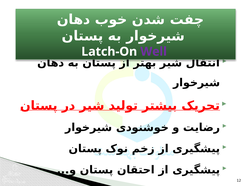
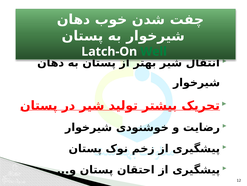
Well colour: purple -> green (154, 51)
